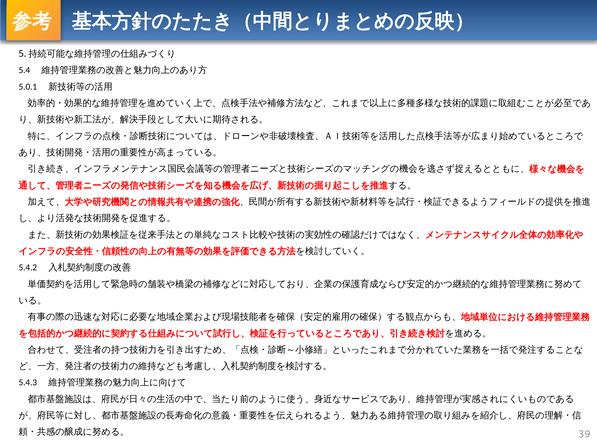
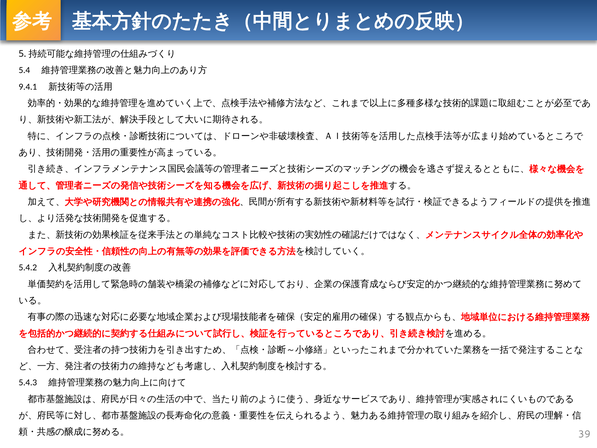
5.0.1: 5.0.1 -> 9.4.1 (28, 87)
